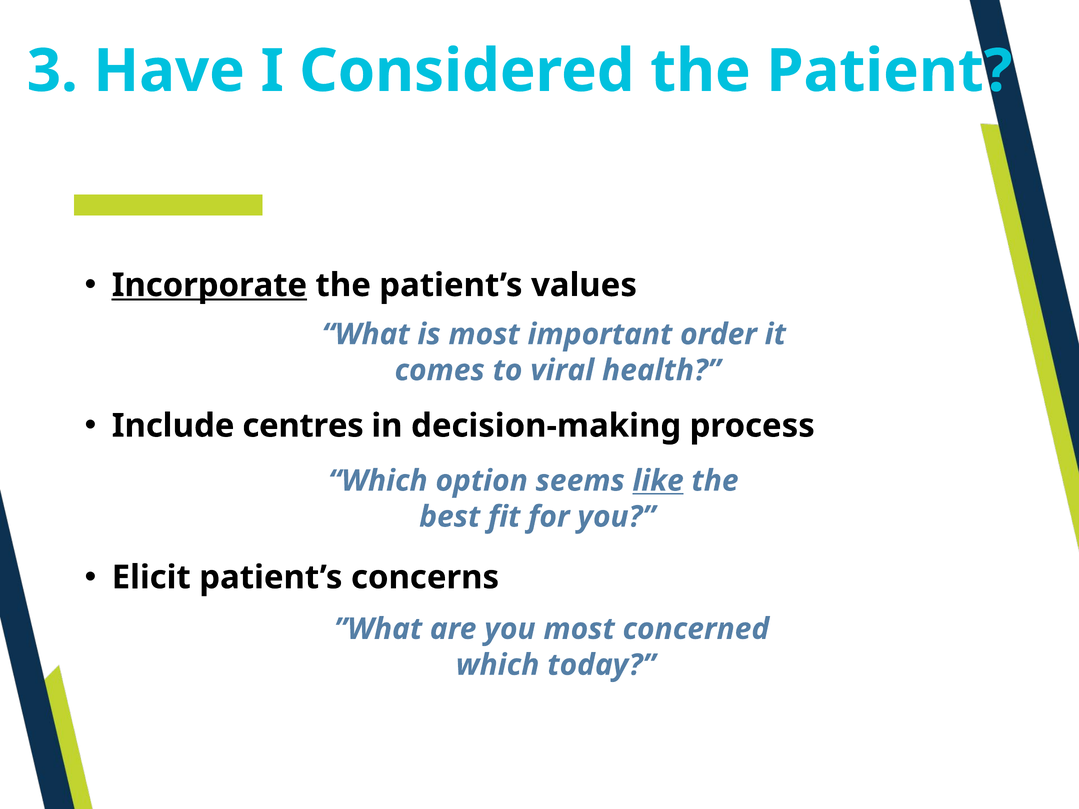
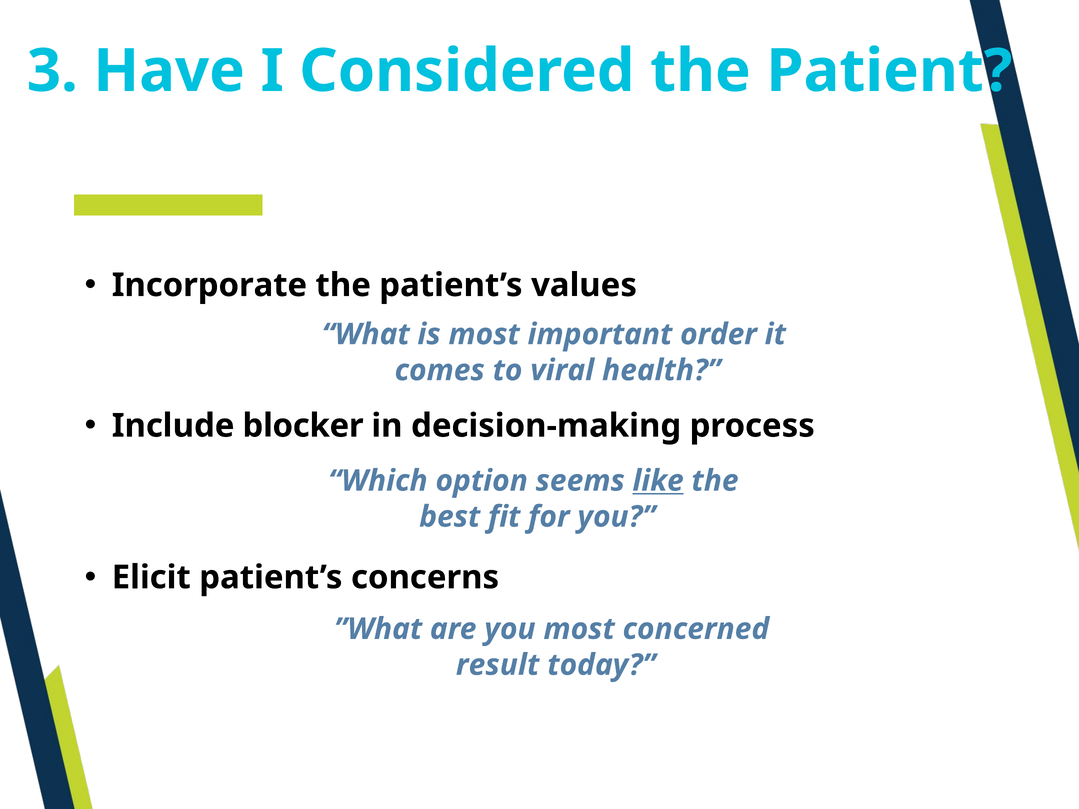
Incorporate underline: present -> none (209, 285)
centres: centres -> blocker (303, 426)
which: which -> result (498, 665)
